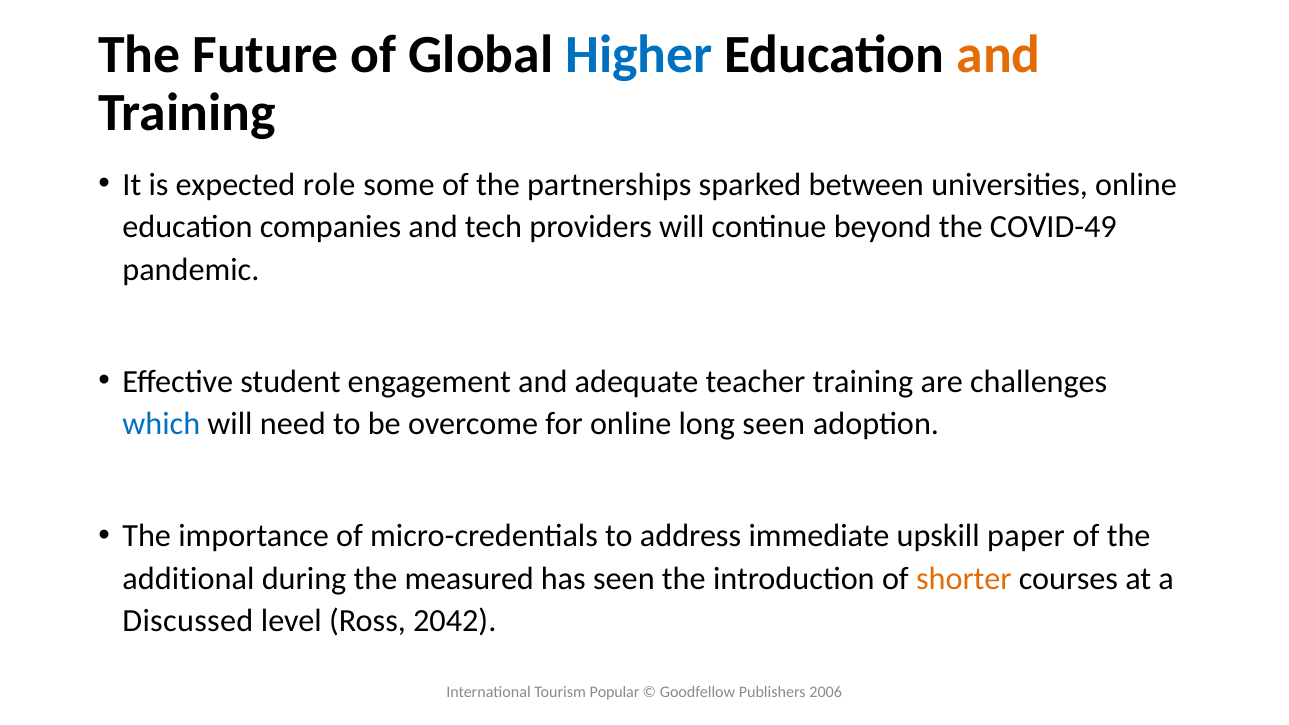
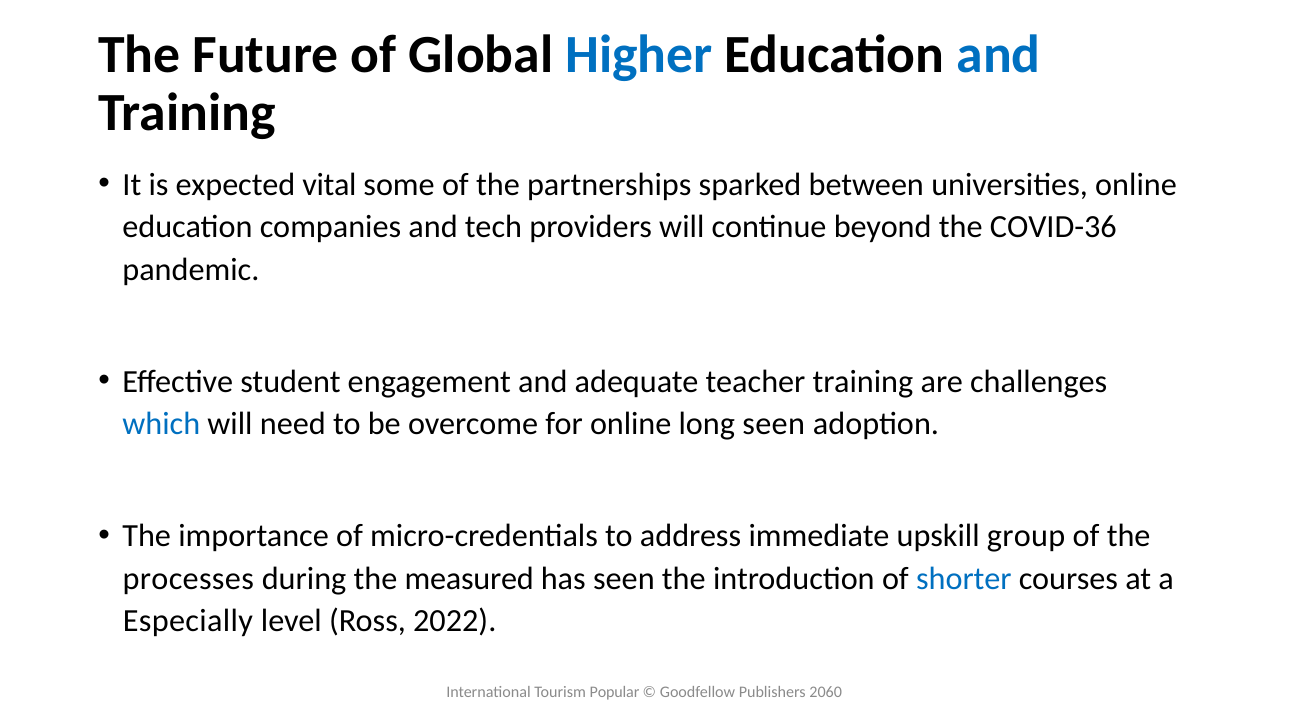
and colour: orange -> blue (999, 55)
role: role -> vital (329, 185)
COVID-49: COVID-49 -> COVID-36 (1053, 227)
paper: paper -> group (1026, 536)
additional: additional -> processes (188, 579)
shorter colour: orange -> blue (964, 579)
Discussed: Discussed -> Especially (188, 621)
2042: 2042 -> 2022 (455, 621)
2006: 2006 -> 2060 (826, 692)
